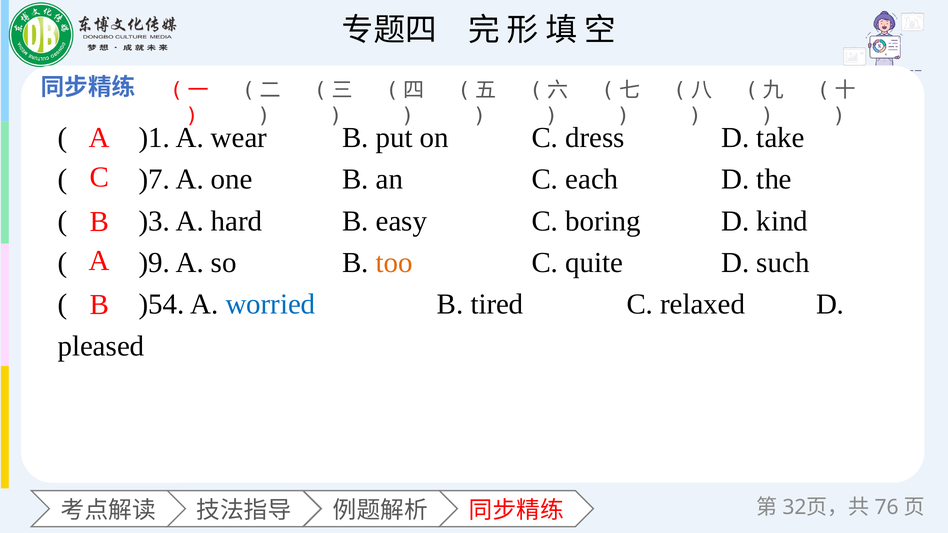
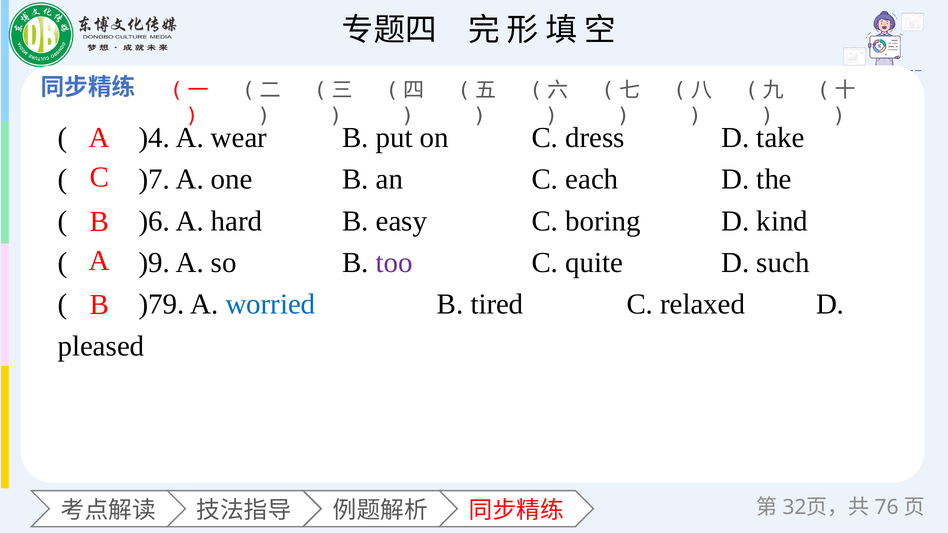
)1: )1 -> )4 (155, 138)
)3: )3 -> )6 (155, 221)
too colour: orange -> purple (394, 263)
)54: )54 -> )79 (162, 305)
